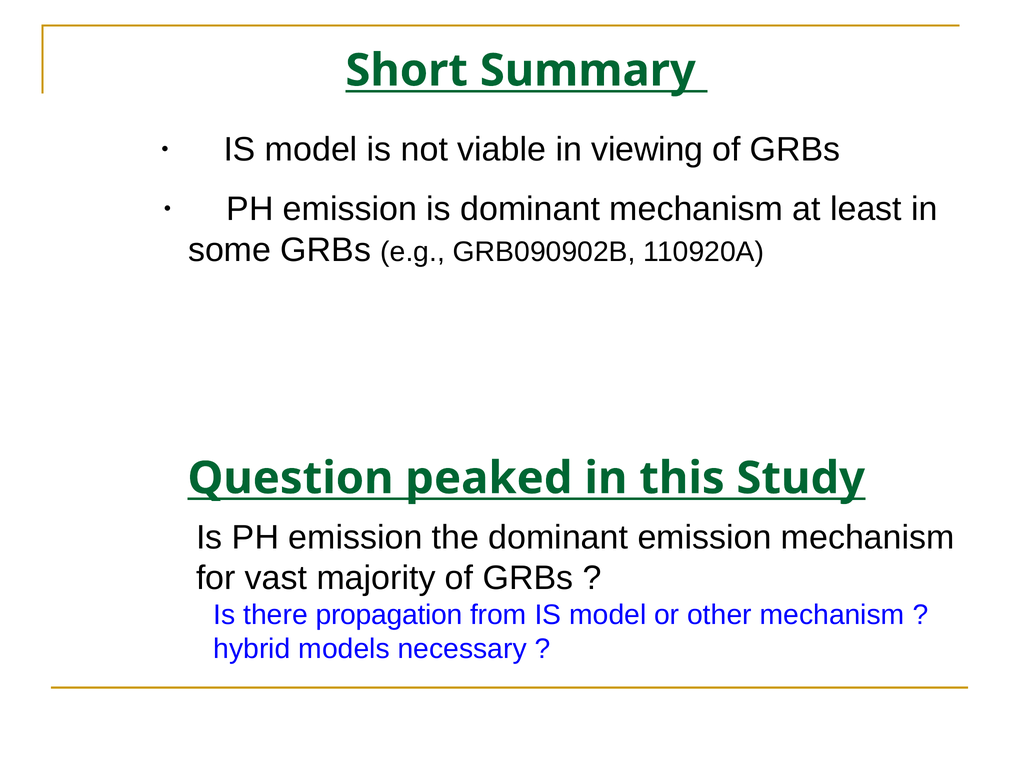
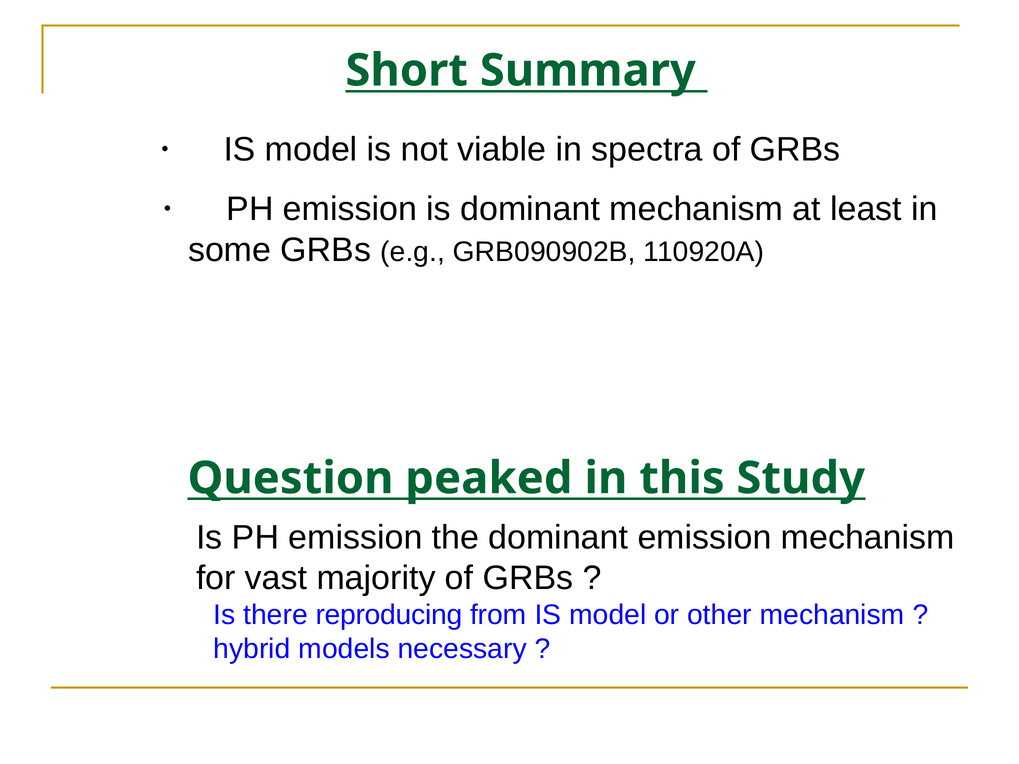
viewing: viewing -> spectra (647, 150)
propagation: propagation -> reproducing (389, 615)
